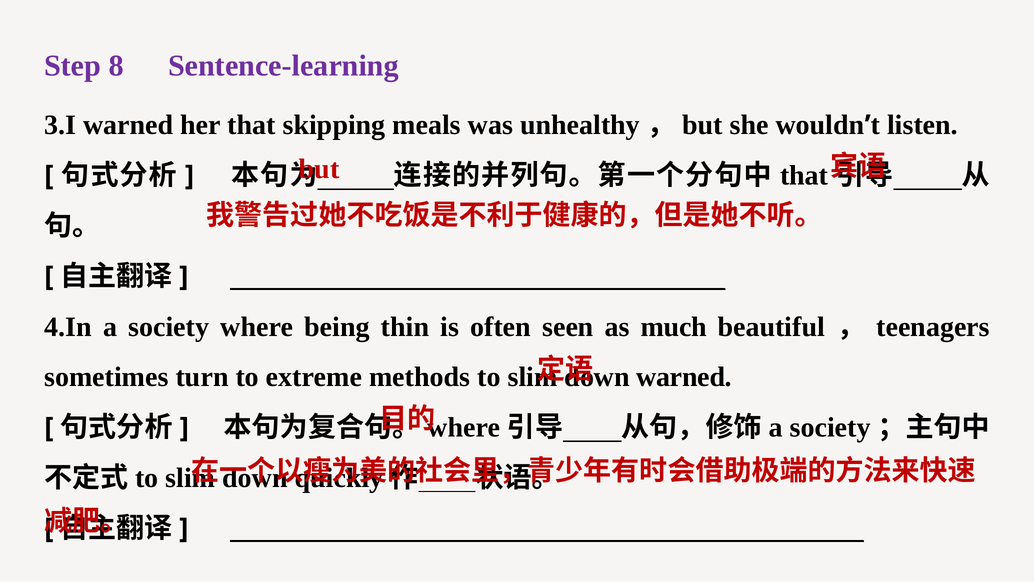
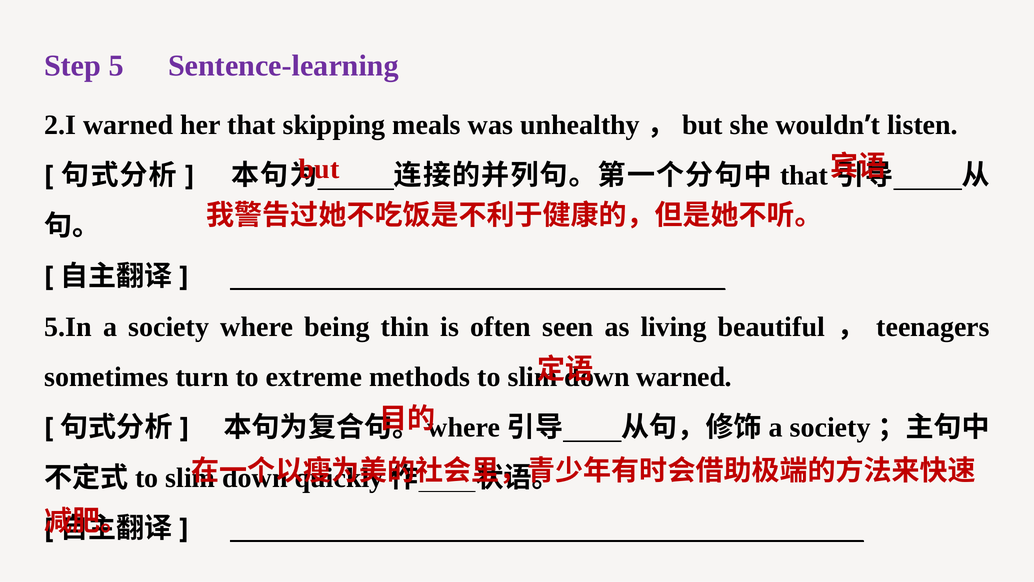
8: 8 -> 5 (116, 66)
3.I: 3.I -> 2.I (60, 125)
4.In: 4.In -> 5.In (68, 327)
much: much -> living (674, 327)
